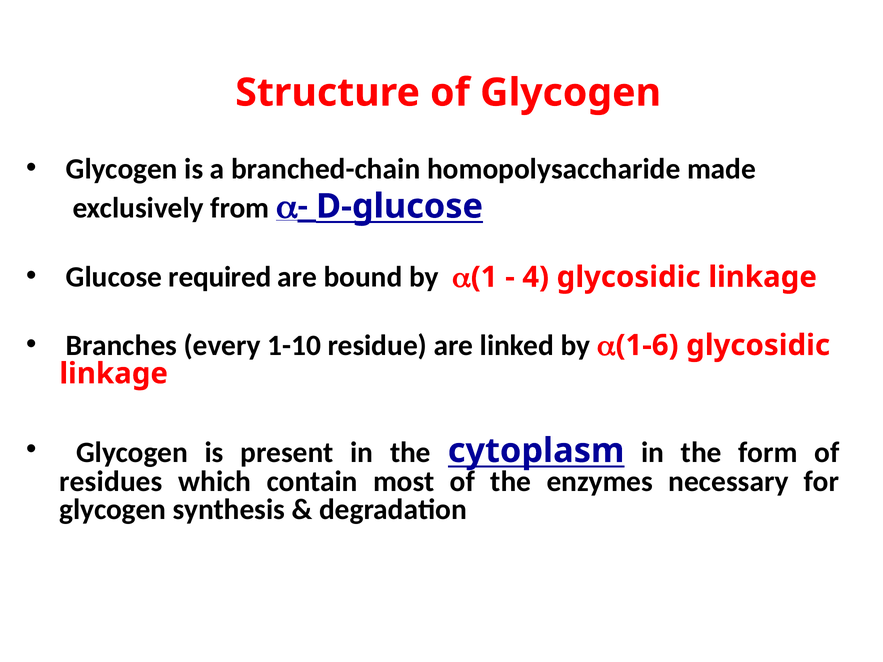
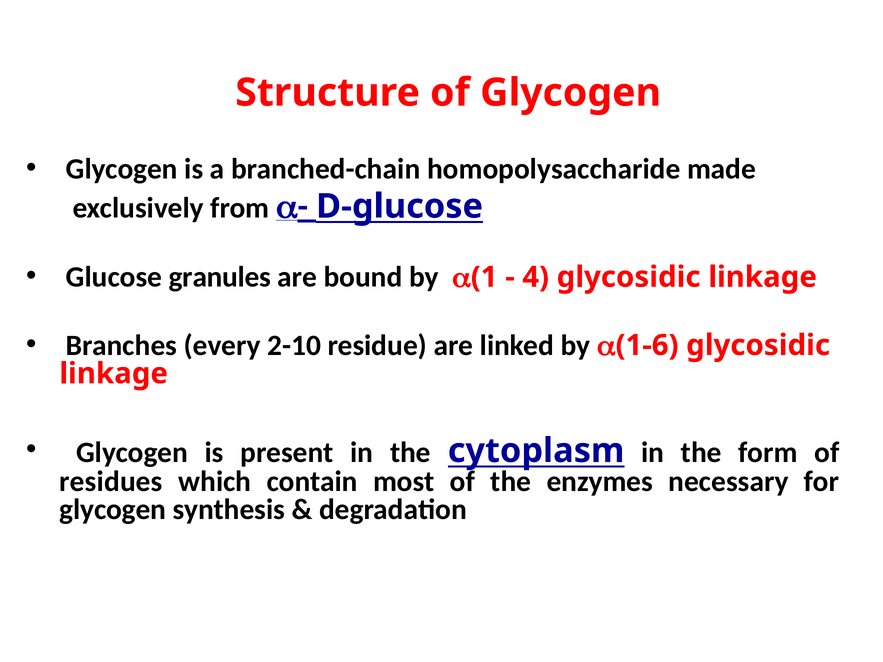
required: required -> granules (220, 277)
1-10: 1-10 -> 2-10 (294, 345)
